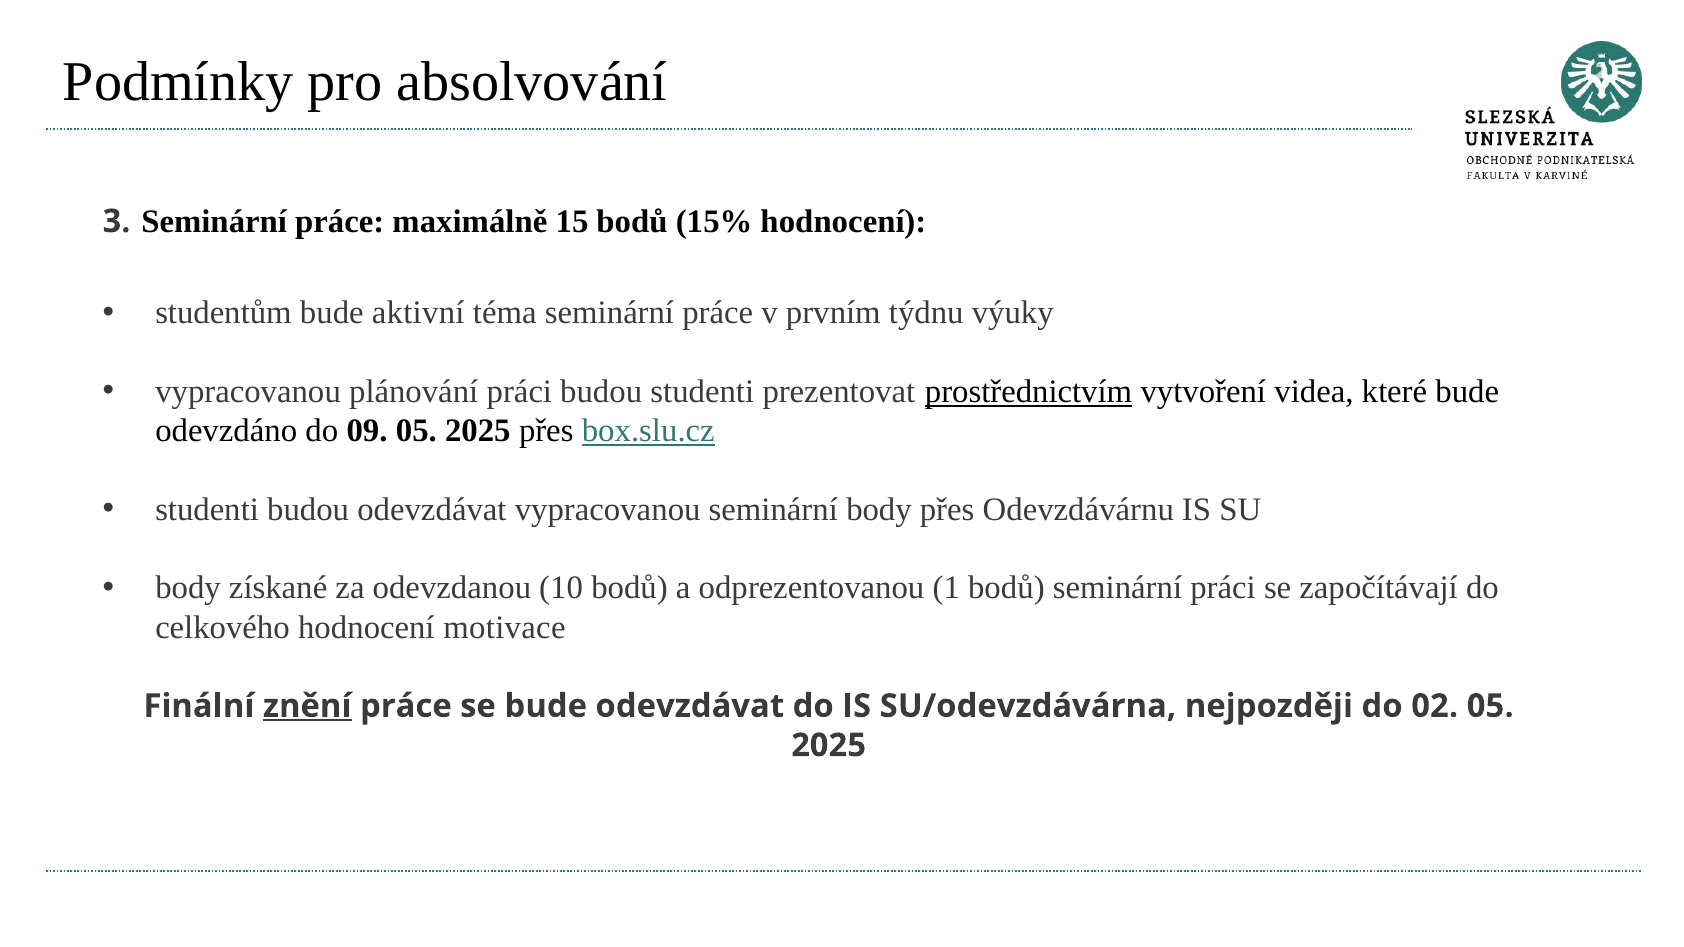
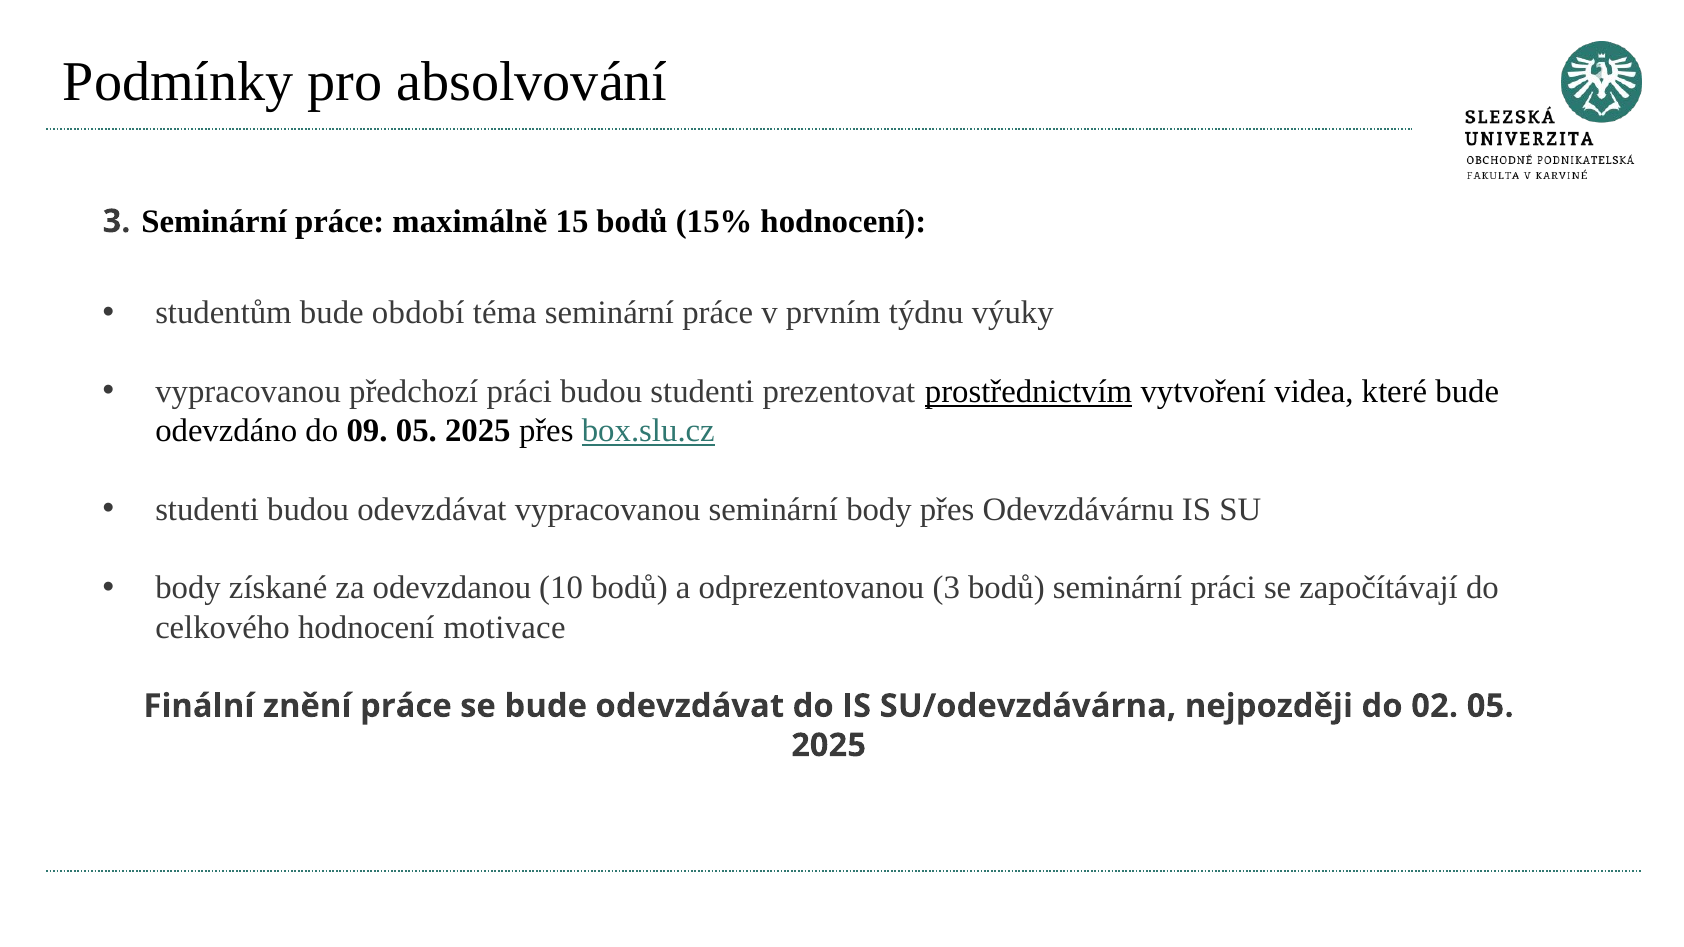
aktivní: aktivní -> období (418, 313)
plánování: plánování -> předchozí (414, 392)
odprezentovanou 1: 1 -> 3 (946, 588)
znění underline: present -> none (307, 706)
